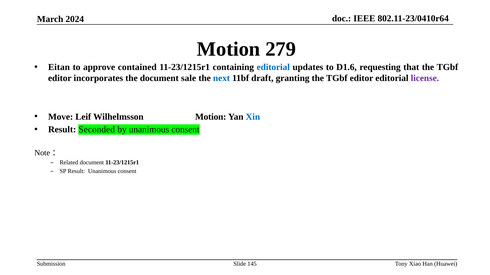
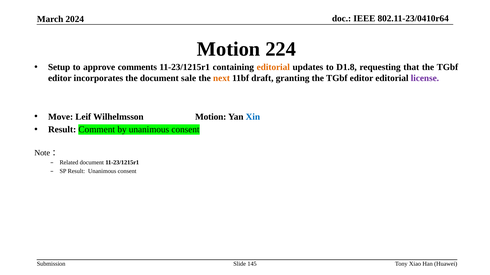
279: 279 -> 224 (281, 49)
Eitan: Eitan -> Setup (59, 67)
contained: contained -> comments (137, 67)
editorial colour: blue -> orange (273, 67)
D1.6: D1.6 -> D1.8 (347, 67)
next colour: blue -> orange (221, 78)
Seconded: Seconded -> Comment (97, 130)
